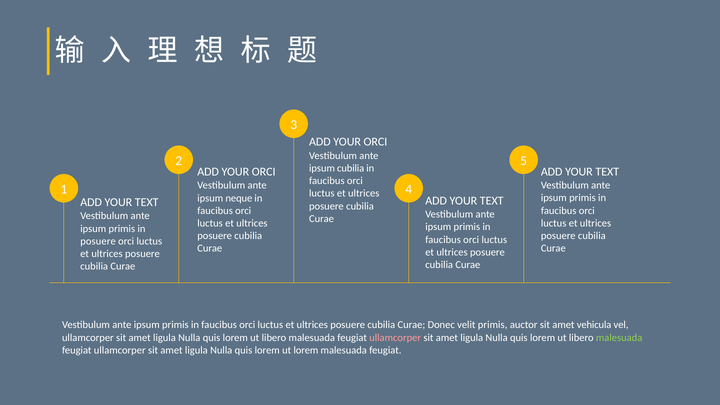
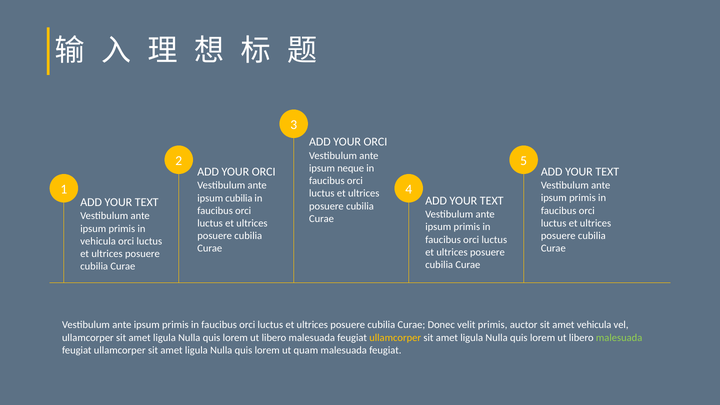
ipsum cubilia: cubilia -> neque (351, 168)
ipsum neque: neque -> cubilia (239, 198)
posuere: posuere -> vehicula (98, 241)
ullamcorper colour: pink -> yellow (395, 338)
ut lorem: lorem -> quam (306, 350)
